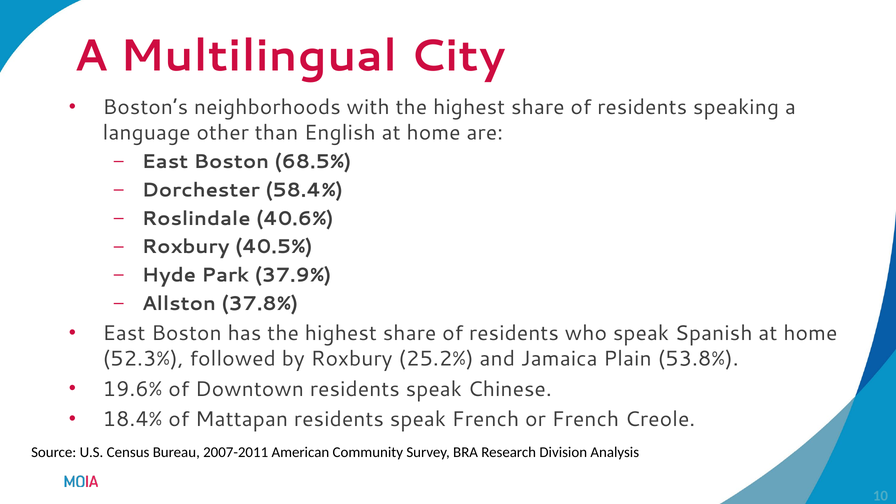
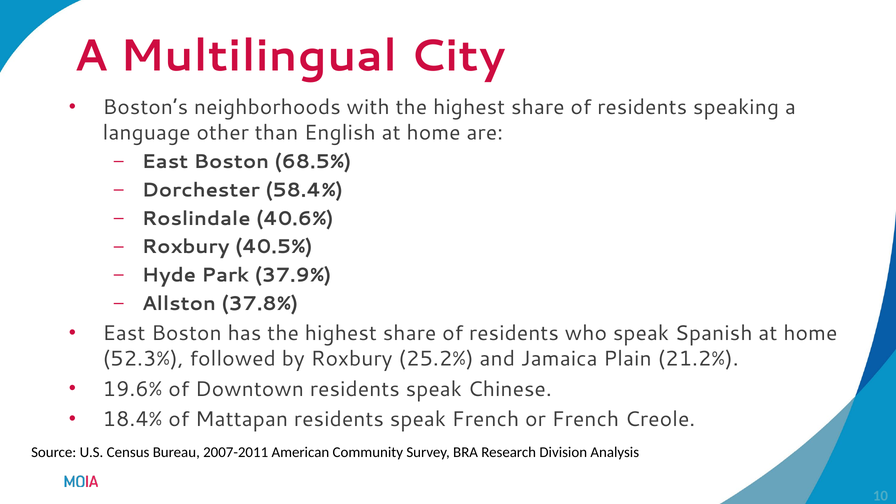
53.8%: 53.8% -> 21.2% (698, 359)
